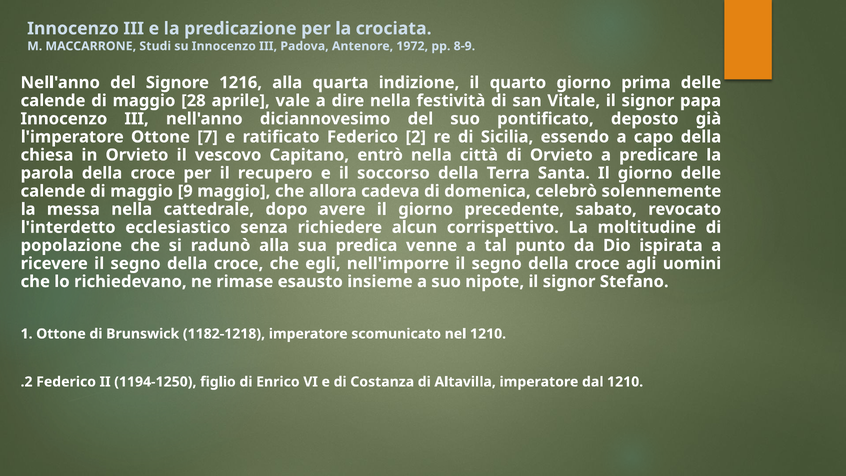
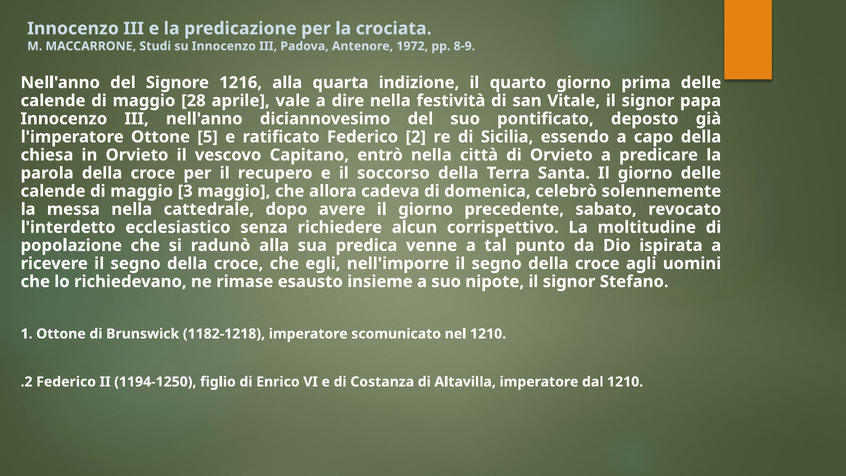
7: 7 -> 5 (208, 137)
9: 9 -> 3 (185, 191)
